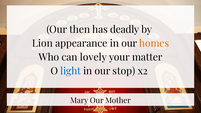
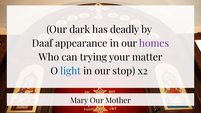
then: then -> dark (80, 30)
Lion: Lion -> Daaf (42, 43)
homes colour: orange -> purple (154, 43)
lovely: lovely -> trying (93, 57)
